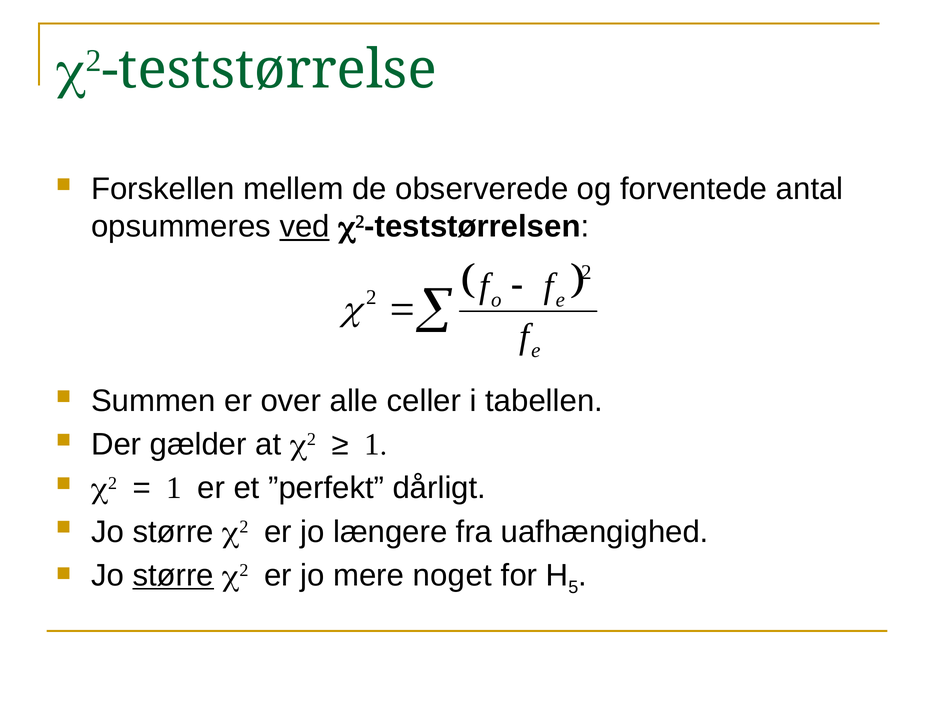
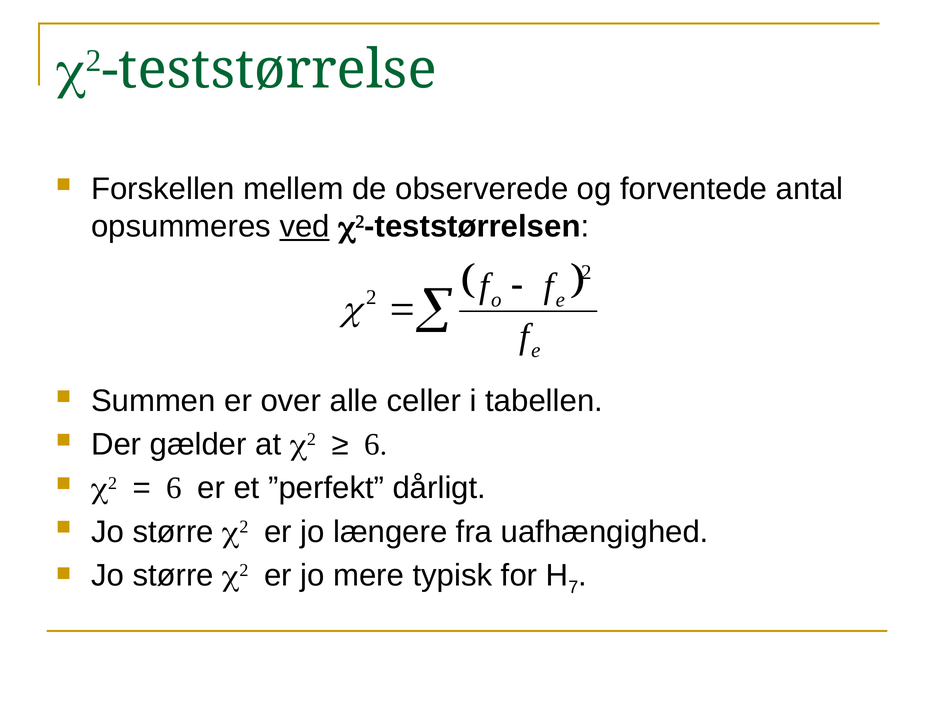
1: 1 -> 6 (376, 444)
1: 1 -> 6 (174, 488)
større underline: present -> none (173, 575)
noget: noget -> typisk (452, 575)
5: 5 -> 7 (573, 587)
